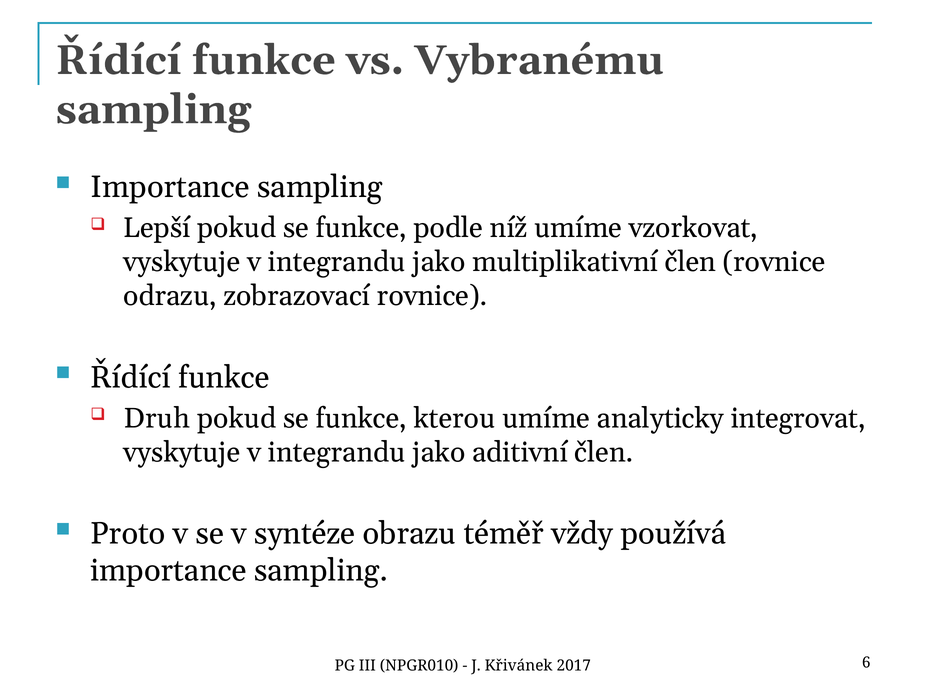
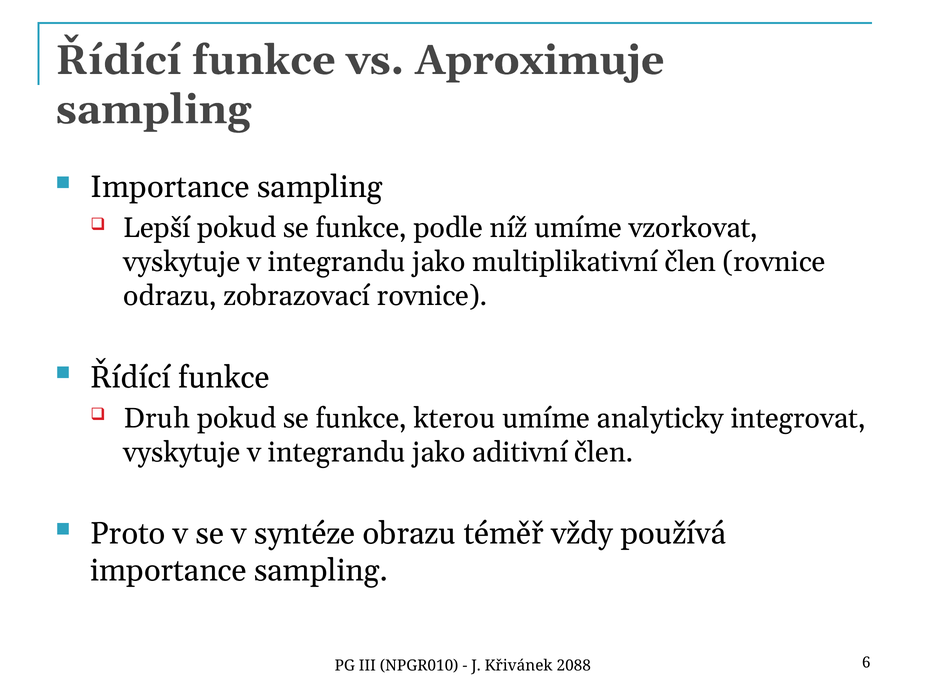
Vybranému: Vybranému -> Aproximuje (540, 60)
2017: 2017 -> 2088 (574, 666)
